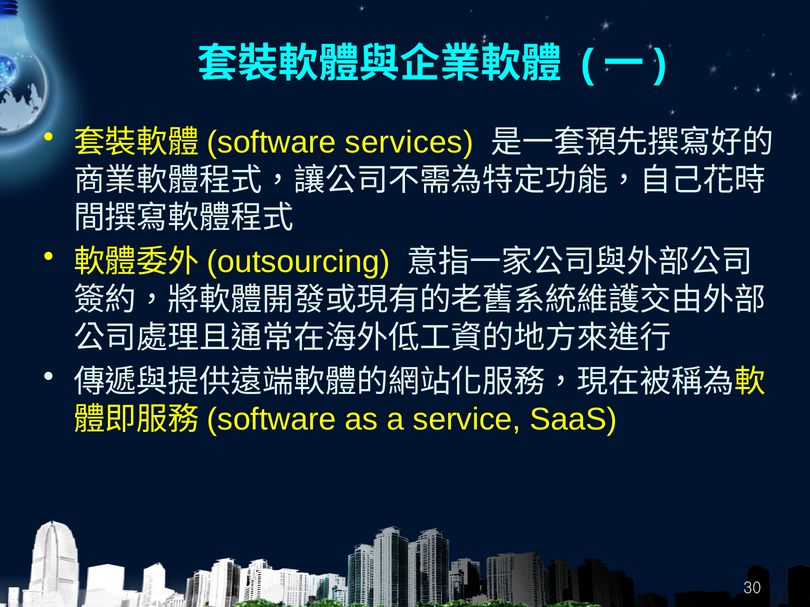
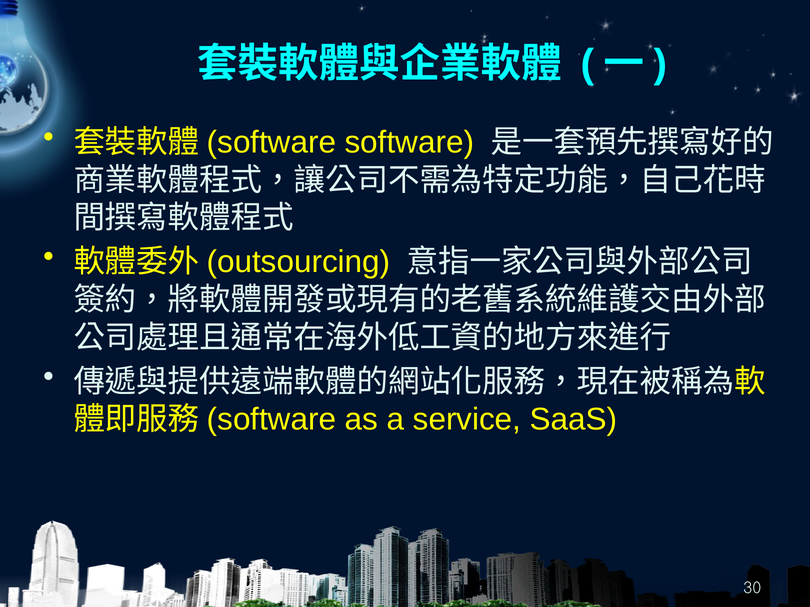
services: services -> software (409, 142)
